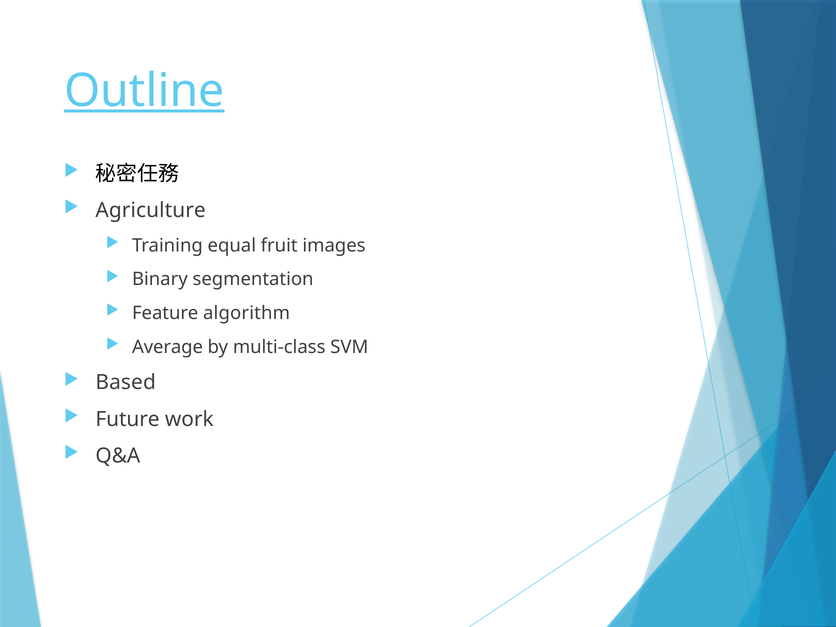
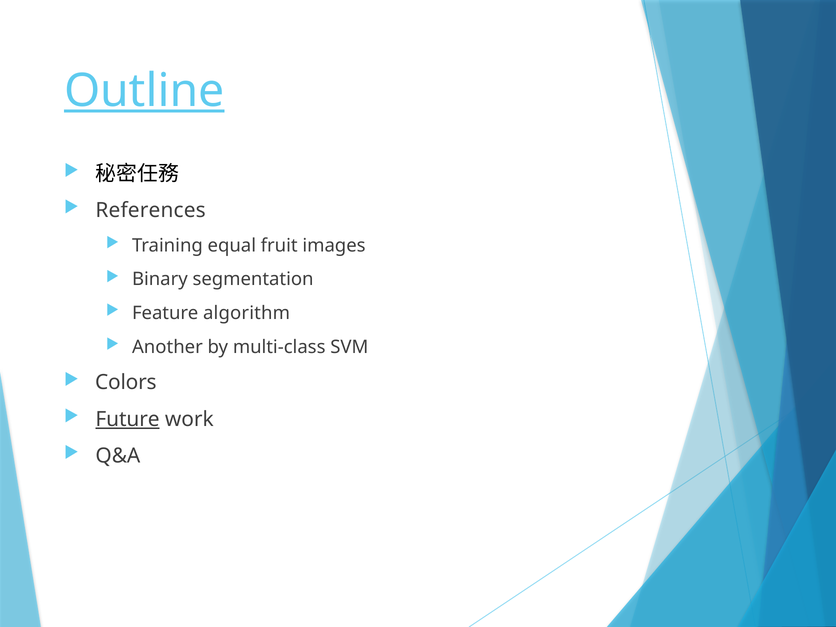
Agriculture: Agriculture -> References (151, 210)
Average: Average -> Another (167, 347)
Based: Based -> Colors (126, 383)
Future underline: none -> present (128, 419)
